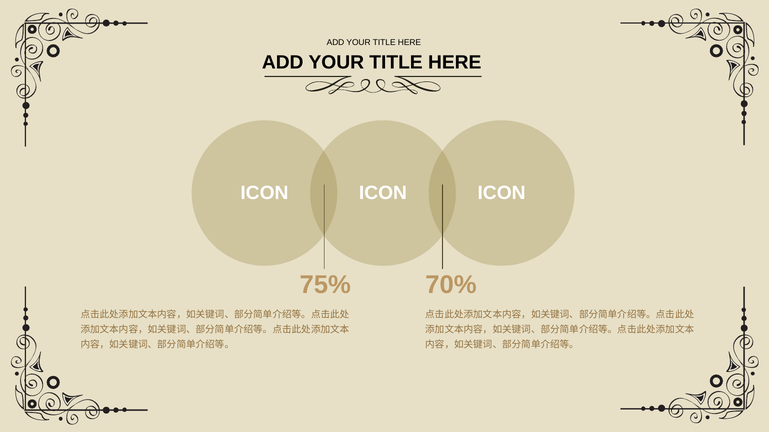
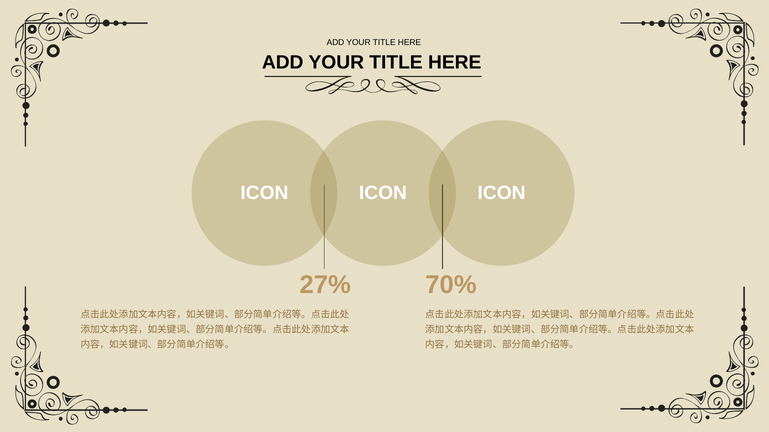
75%: 75% -> 27% (325, 285)
